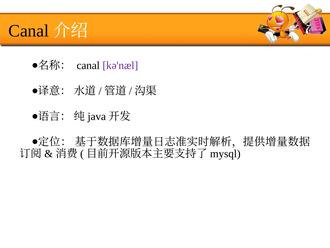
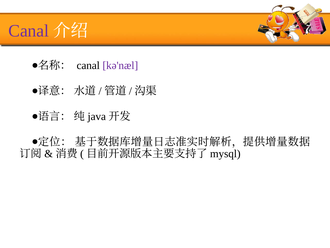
Canal colour: black -> purple (29, 31)
